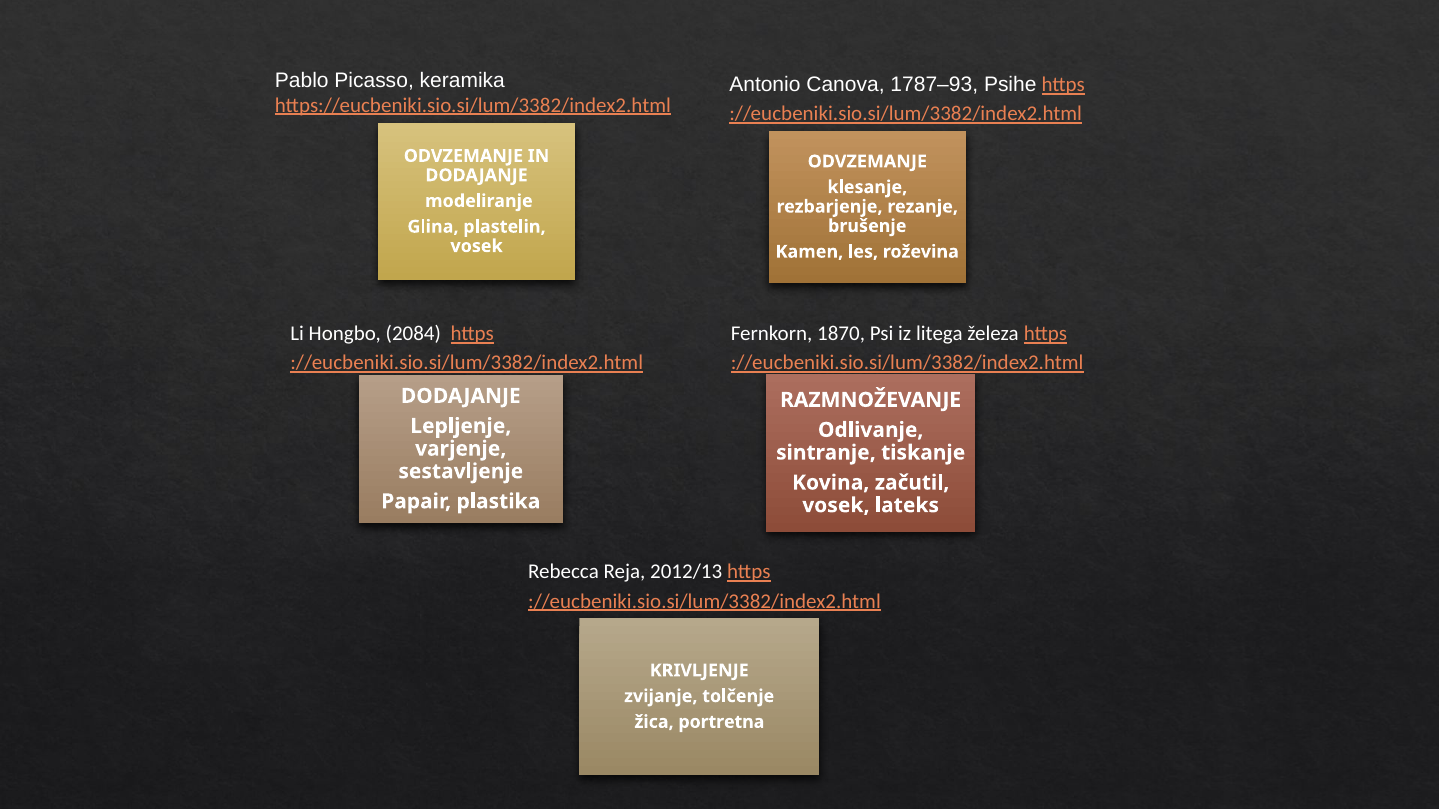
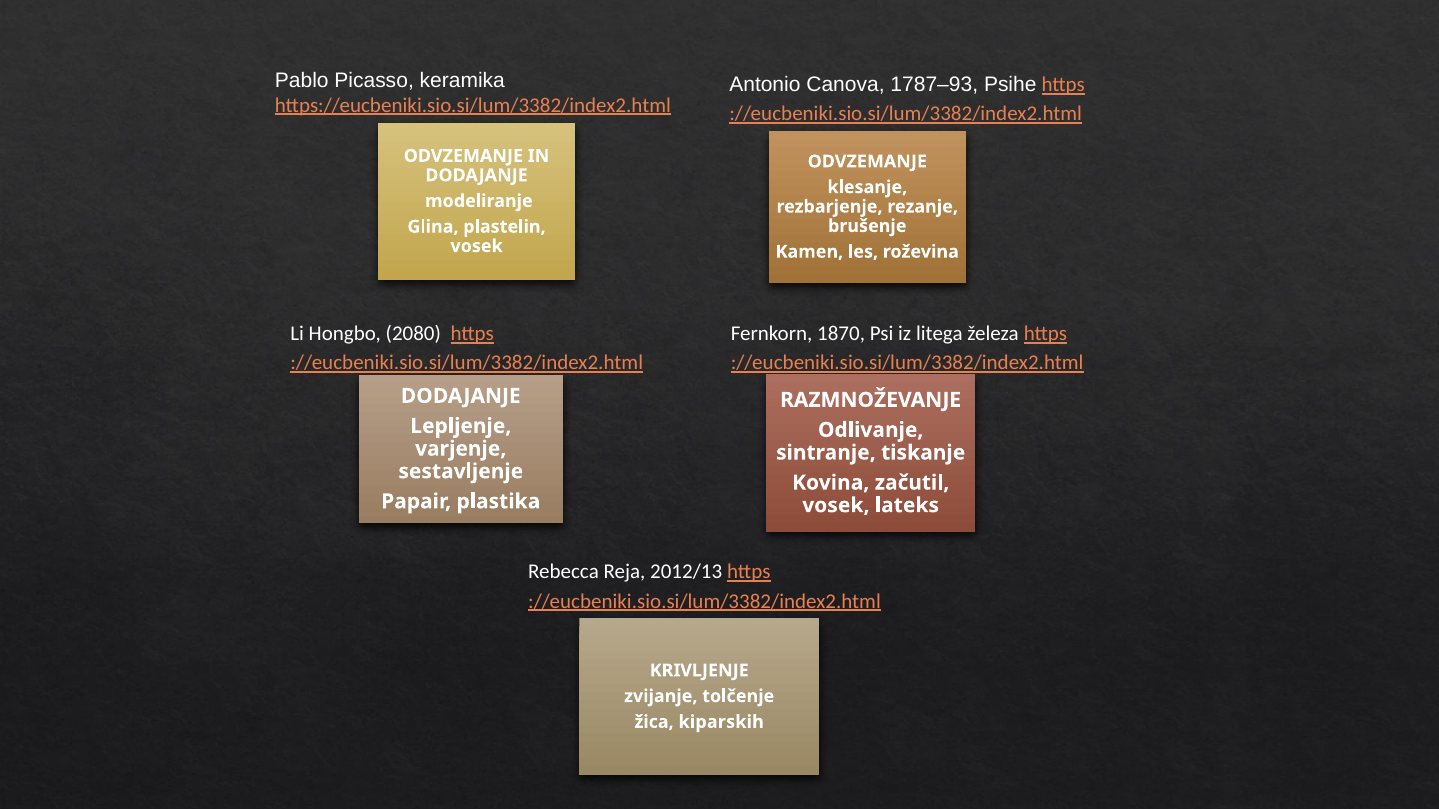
2084: 2084 -> 2080 (413, 334)
portretna: portretna -> kiparskih (721, 722)
